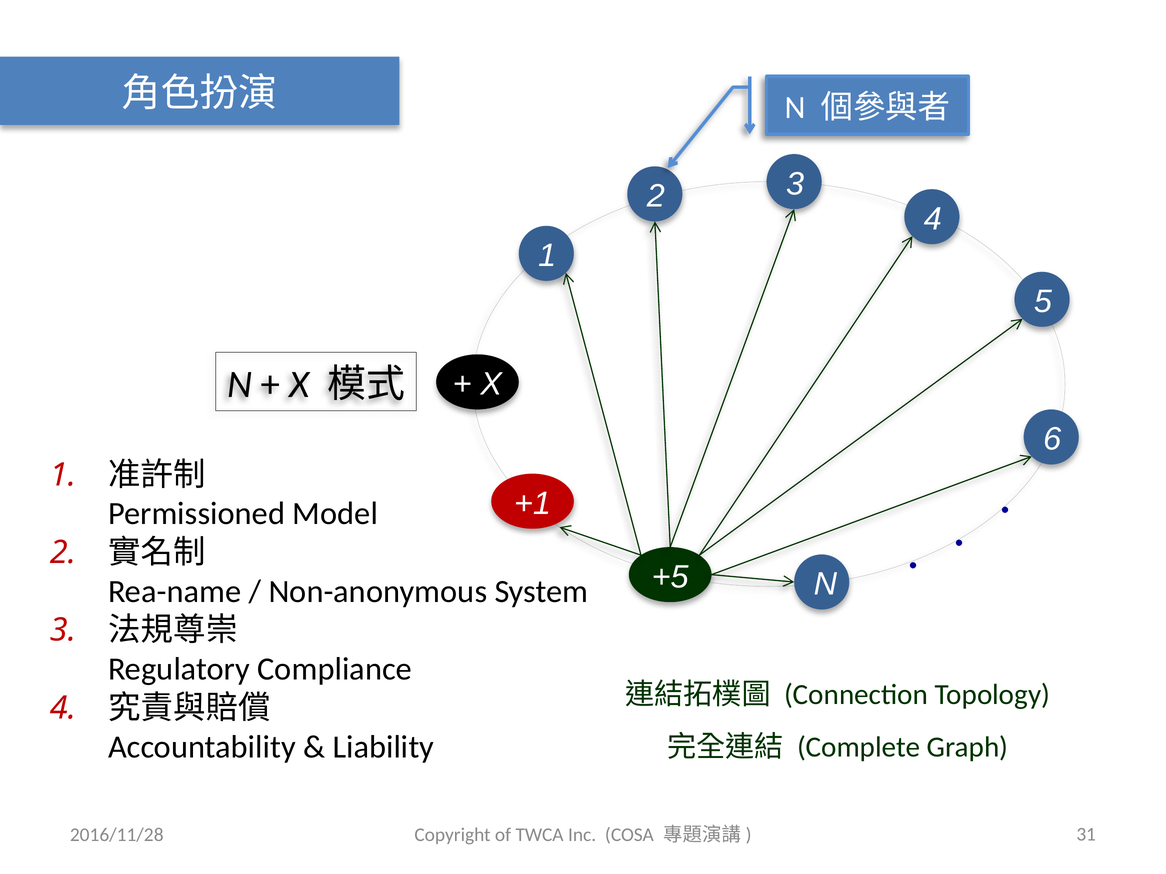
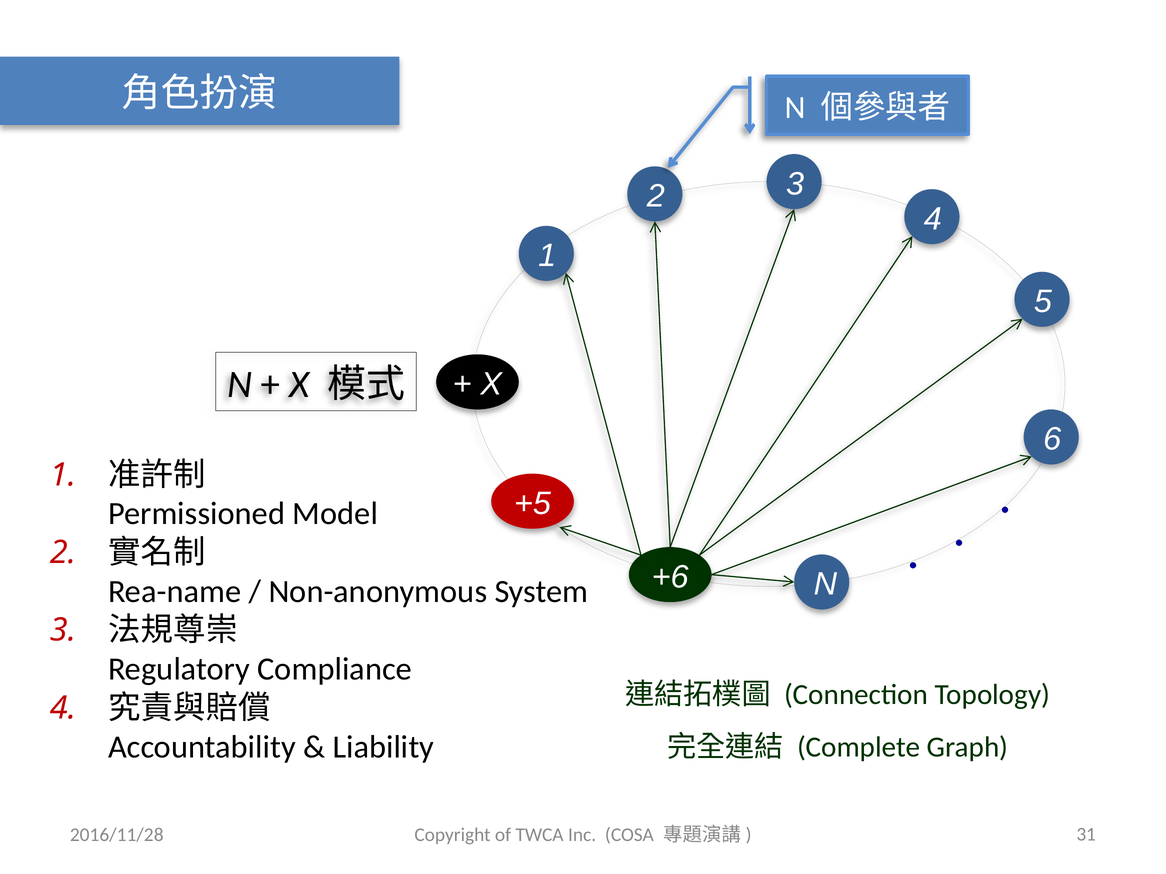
+1: +1 -> +5 (533, 504)
+5: +5 -> +6 (670, 577)
